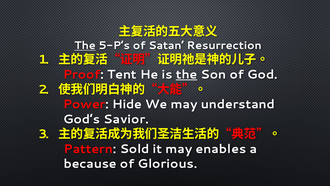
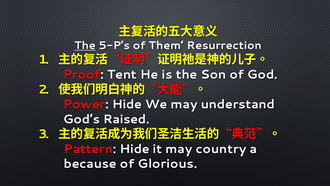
Satan: Satan -> Them (166, 45)
the underline: present -> none (187, 74)
Savior: Savior -> Raised (126, 119)
Pattern Sold: Sold -> Hide (135, 149)
enables: enables -> country (221, 149)
